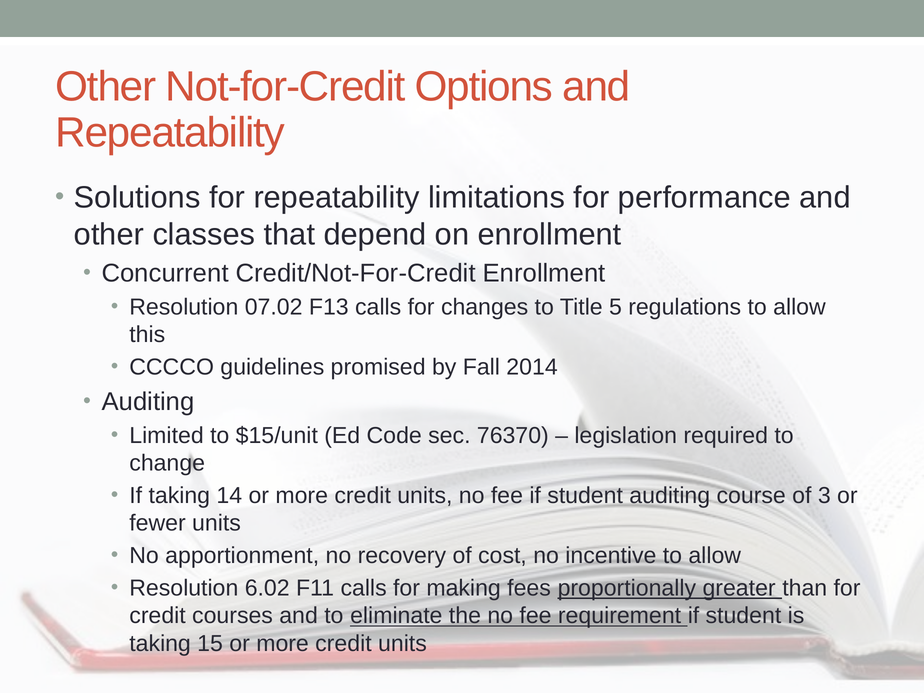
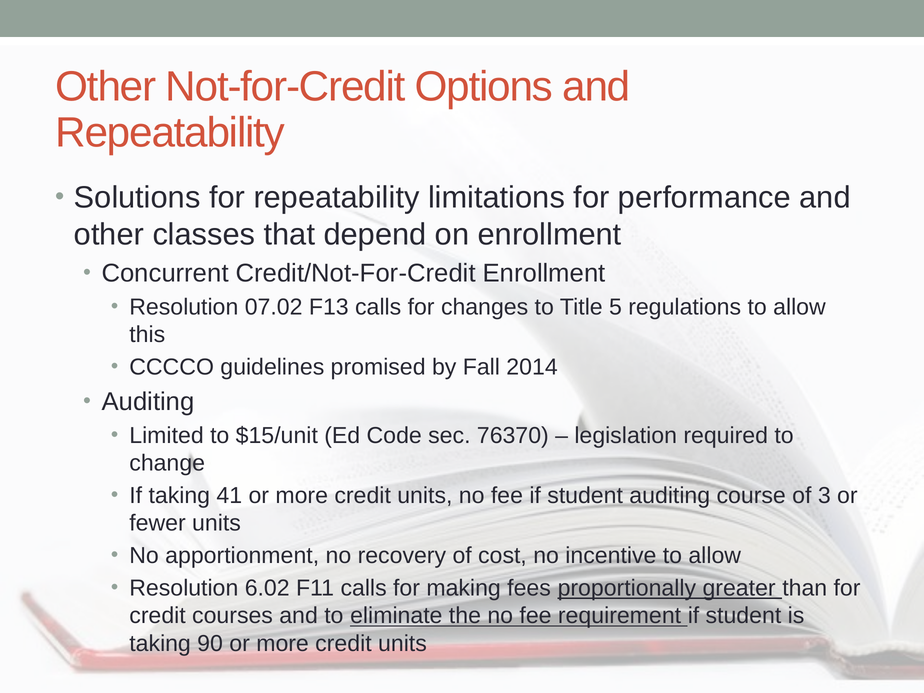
14: 14 -> 41 (229, 496)
15: 15 -> 90 (210, 643)
